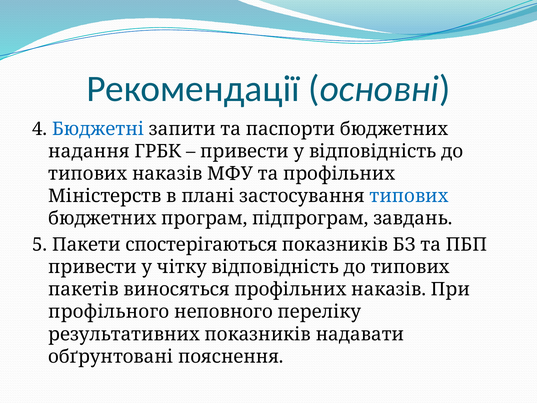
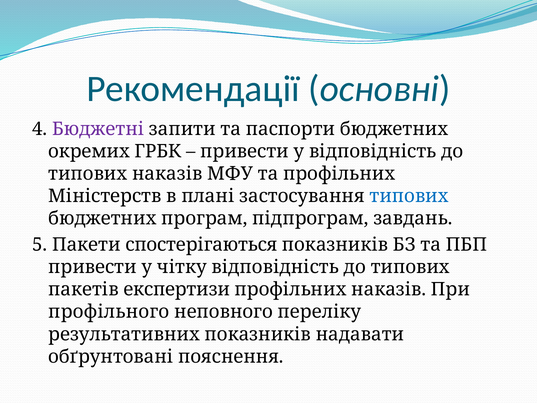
Бюджетні colour: blue -> purple (98, 129)
надання: надання -> окремих (89, 151)
виносяться: виносяться -> експертизи (177, 289)
